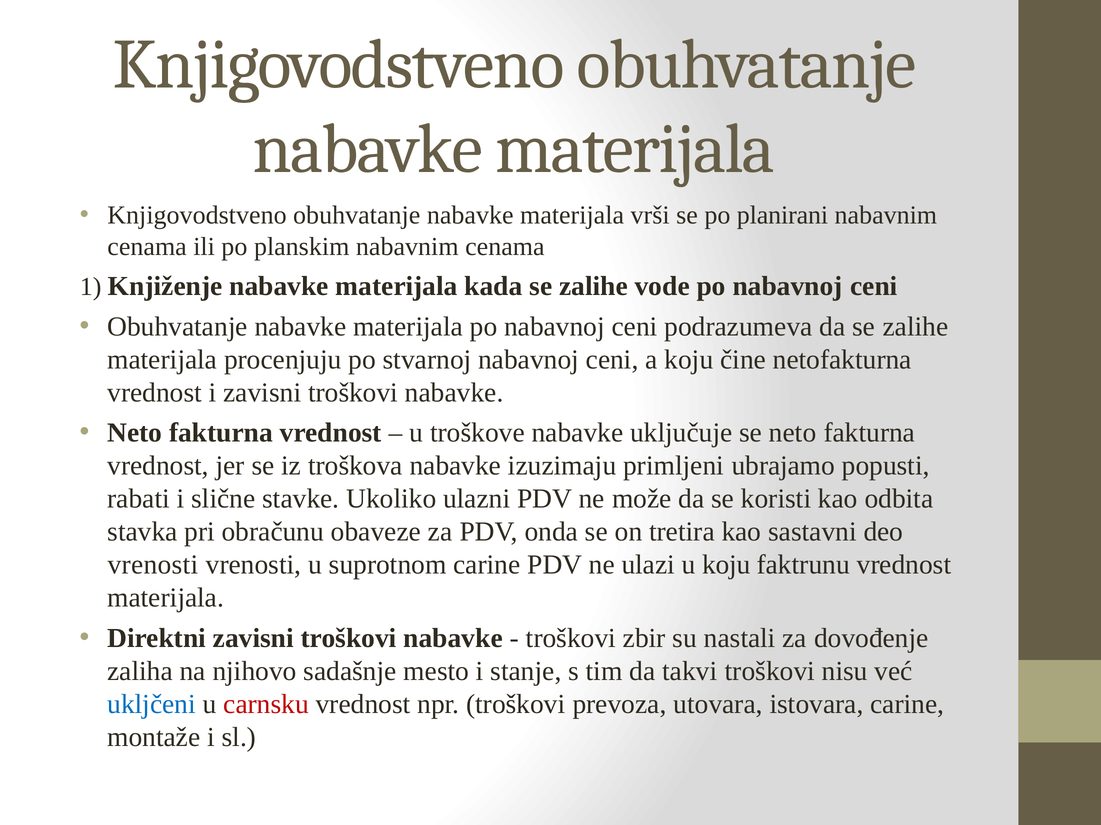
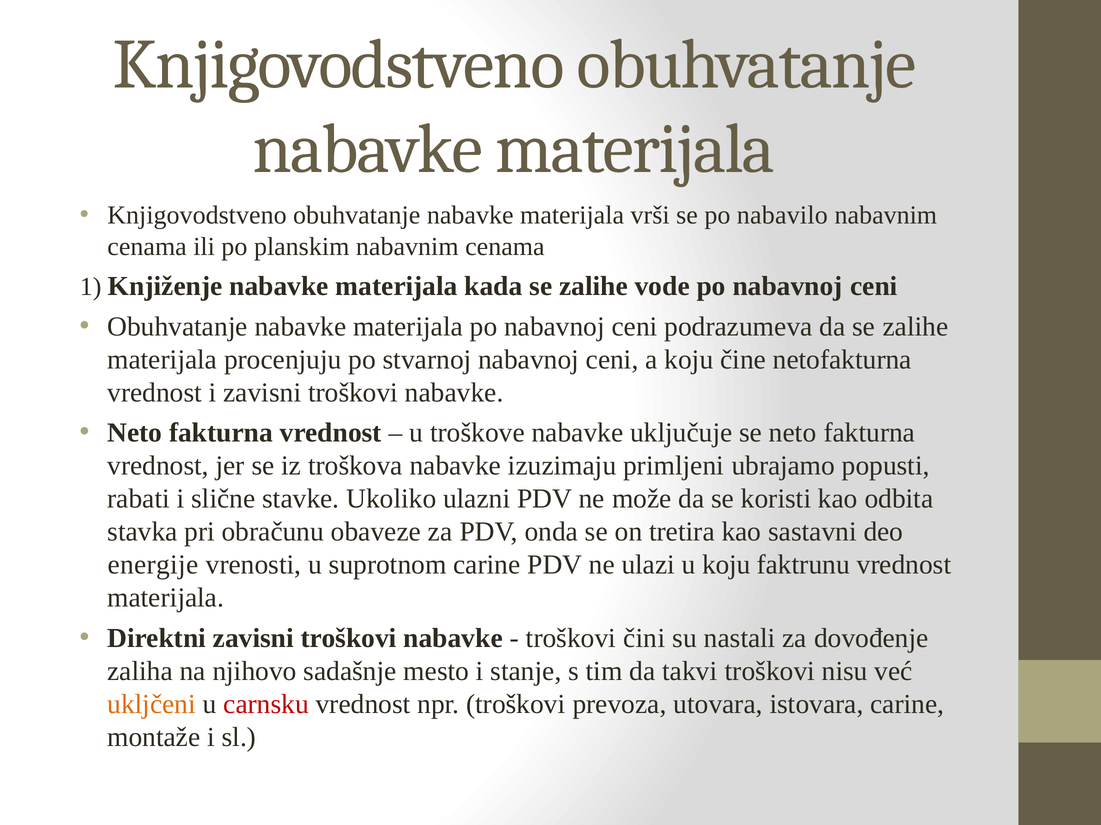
planirani: planirani -> nabavilo (782, 216)
vrenosti: vrenosti -> energije (153, 565)
zbir: zbir -> čini (644, 639)
ukljčeni colour: blue -> orange (152, 705)
